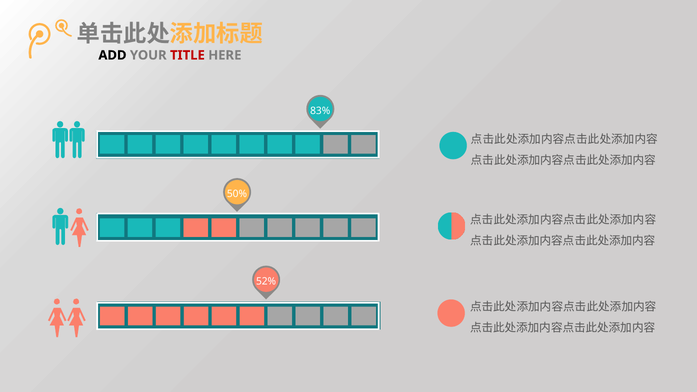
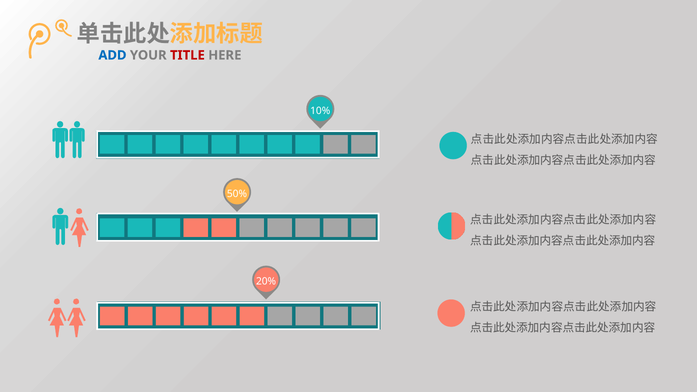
ADD colour: black -> blue (112, 55)
83%: 83% -> 10% (320, 111)
52%: 52% -> 20% (266, 282)
